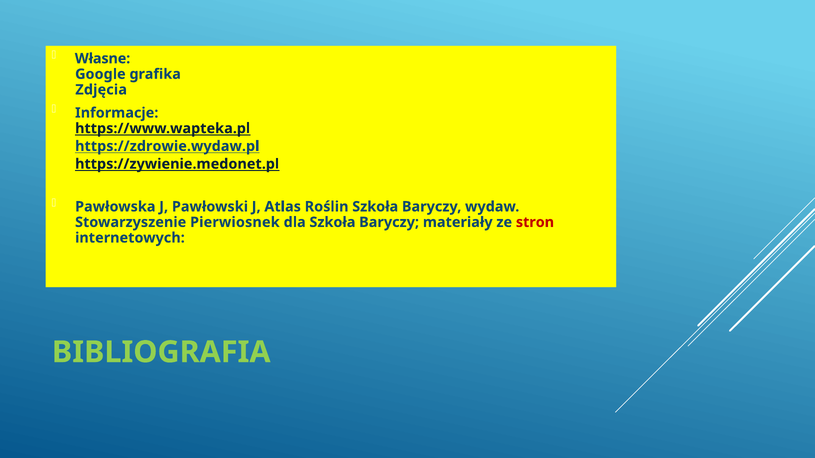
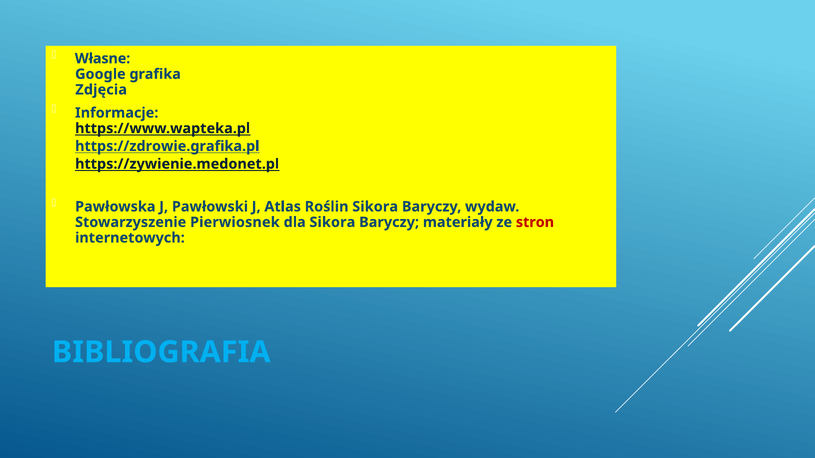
https://zdrowie.wydaw.pl: https://zdrowie.wydaw.pl -> https://zdrowie.grafika.pl (167, 146)
Roślin Szkoła: Szkoła -> Sikora (375, 207)
dla Szkoła: Szkoła -> Sikora (332, 222)
BIBLIOGRAFIA colour: light green -> light blue (161, 352)
